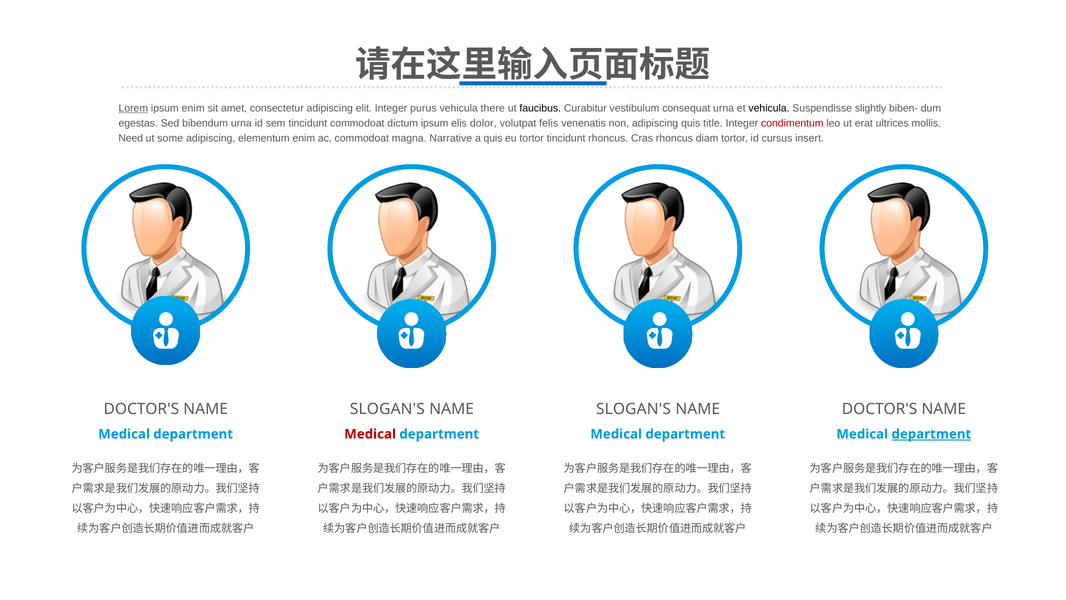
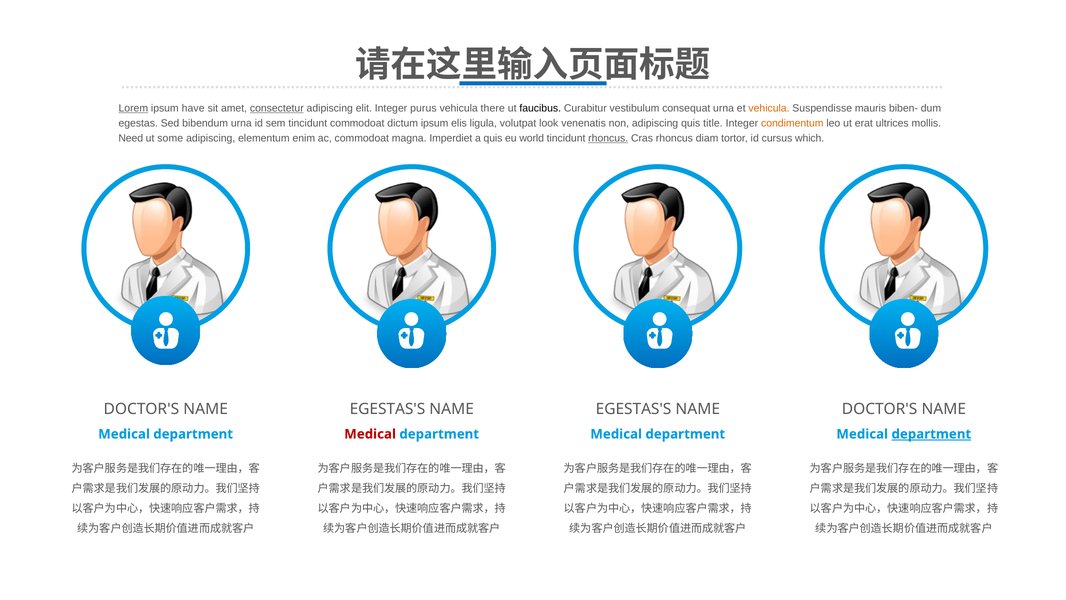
ipsum enim: enim -> have (193, 108)
consectetur underline: none -> present (277, 108)
vehicula colour: black -> orange (769, 108)
slightly: slightly -> mauris (871, 108)
dolor: dolor -> ligula (483, 123)
felis: felis -> look (549, 123)
condimentum colour: red -> orange (792, 123)
Narrative: Narrative -> Imperdiet (451, 138)
eu tortor: tortor -> world (532, 138)
rhoncus underline: none -> present (608, 138)
insert: insert -> which (810, 138)
SLOGAN'S: SLOGAN'S -> EGESTAS'S (387, 409)
SLOGAN'S: SLOGAN'S -> EGESTAS'S (634, 409)
